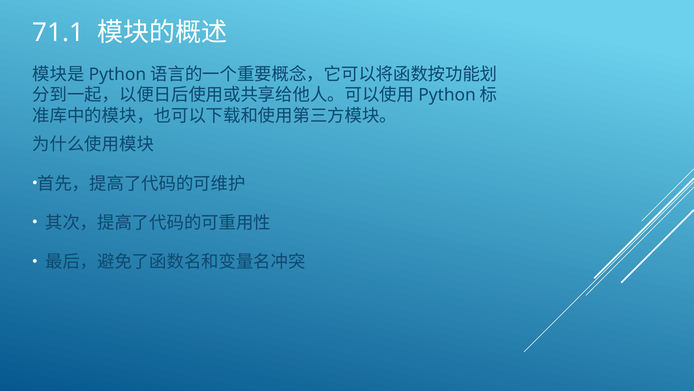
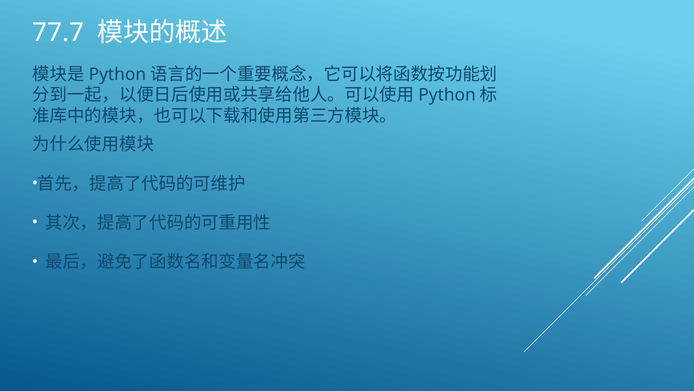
71.1: 71.1 -> 77.7 (58, 33)
